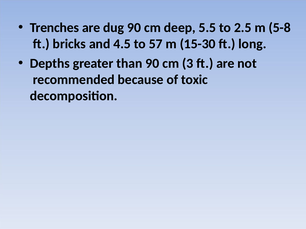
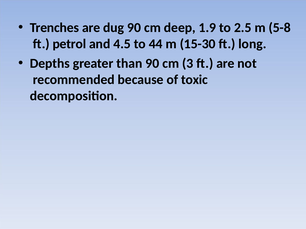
5.5: 5.5 -> 1.9 (207, 28)
bricks: bricks -> petrol (69, 44)
57: 57 -> 44 (156, 44)
